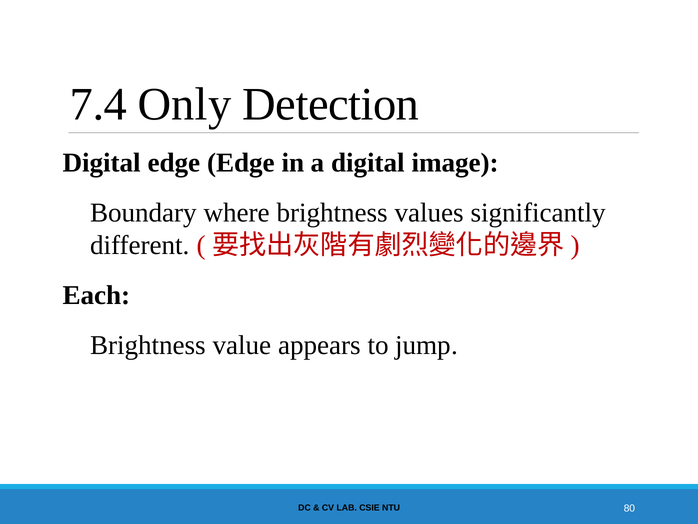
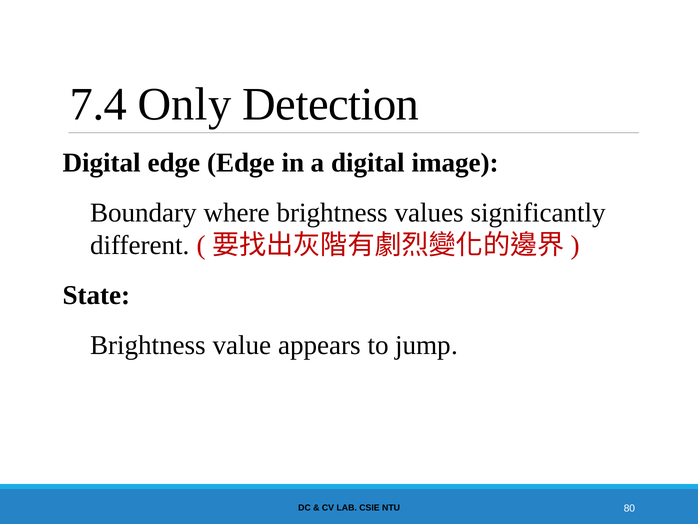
Each: Each -> State (97, 295)
